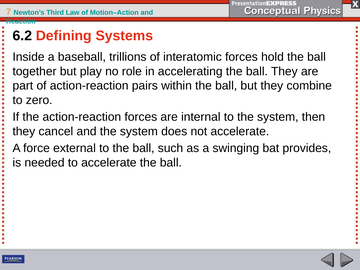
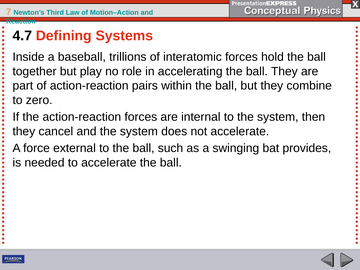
6.2: 6.2 -> 4.7 (22, 36)
